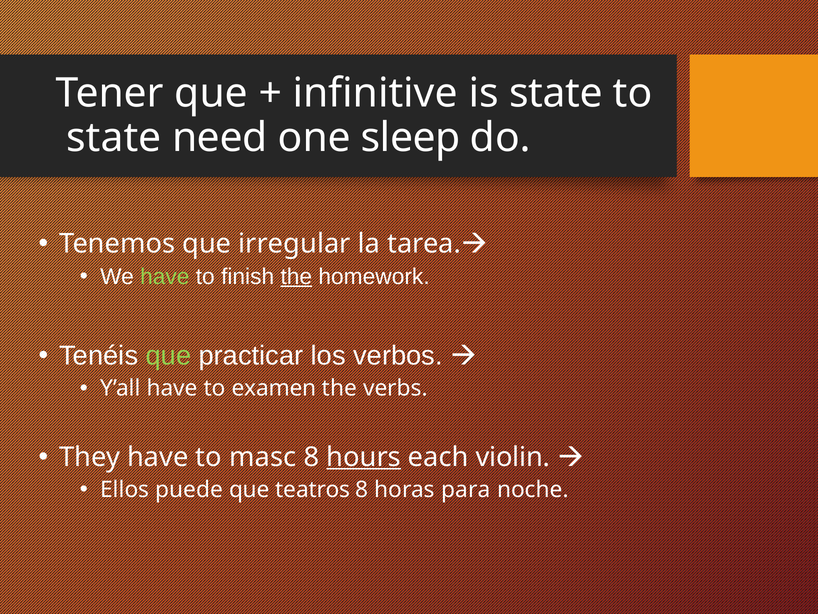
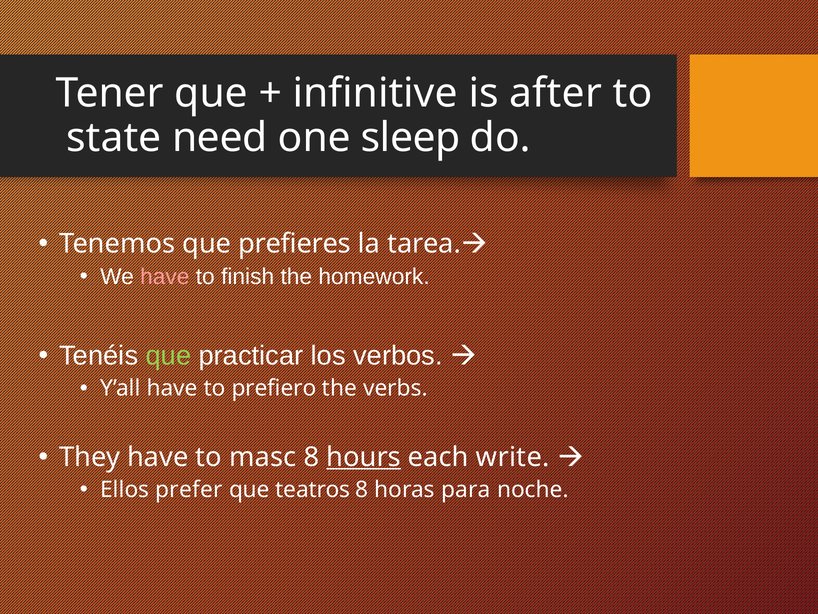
is state: state -> after (556, 93)
irregular: irregular -> prefieres (295, 244)
have colour: light green -> pink (165, 276)
the underline: present -> none (296, 276)
examen: examen -> prefiero (274, 388)
violin: violin -> write (513, 457)
puede: puede -> prefer (189, 489)
